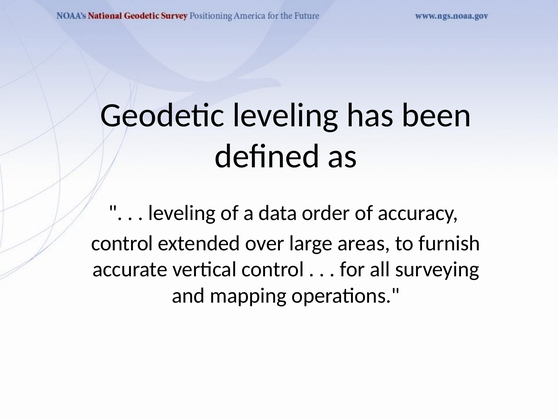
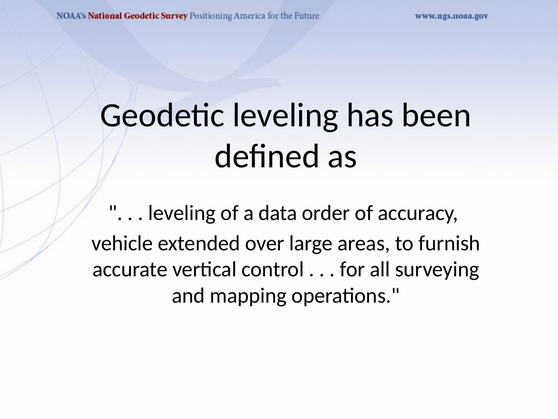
control: control -> vehicle (122, 243)
